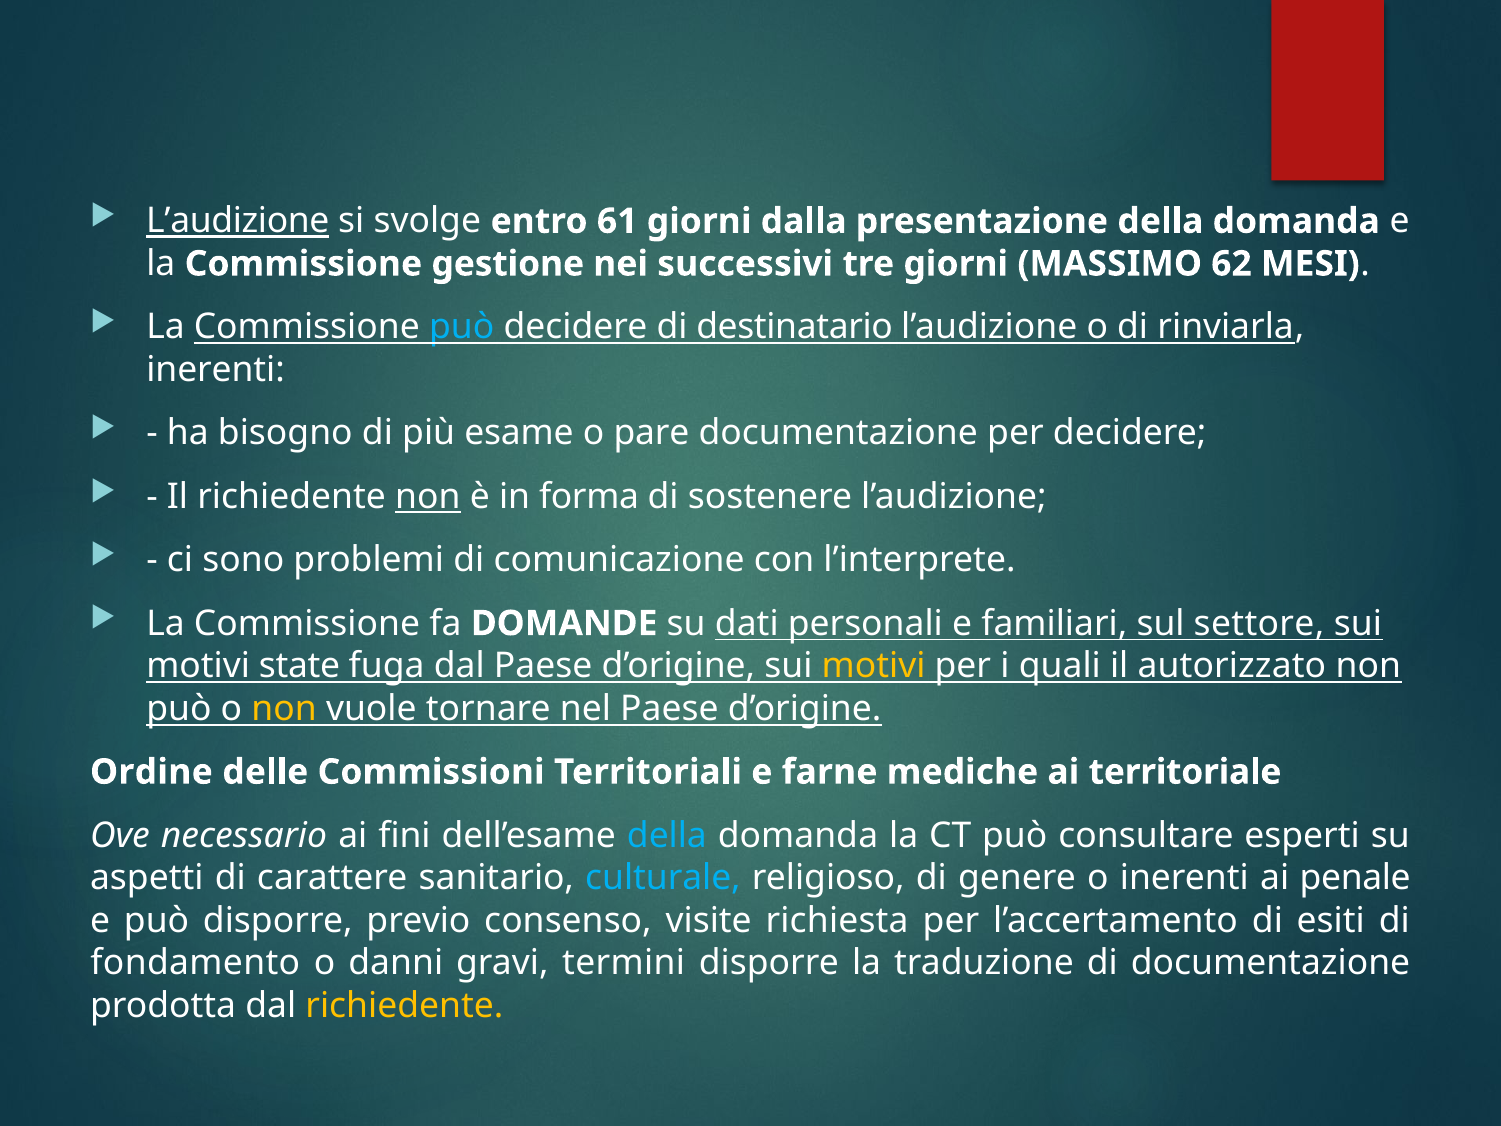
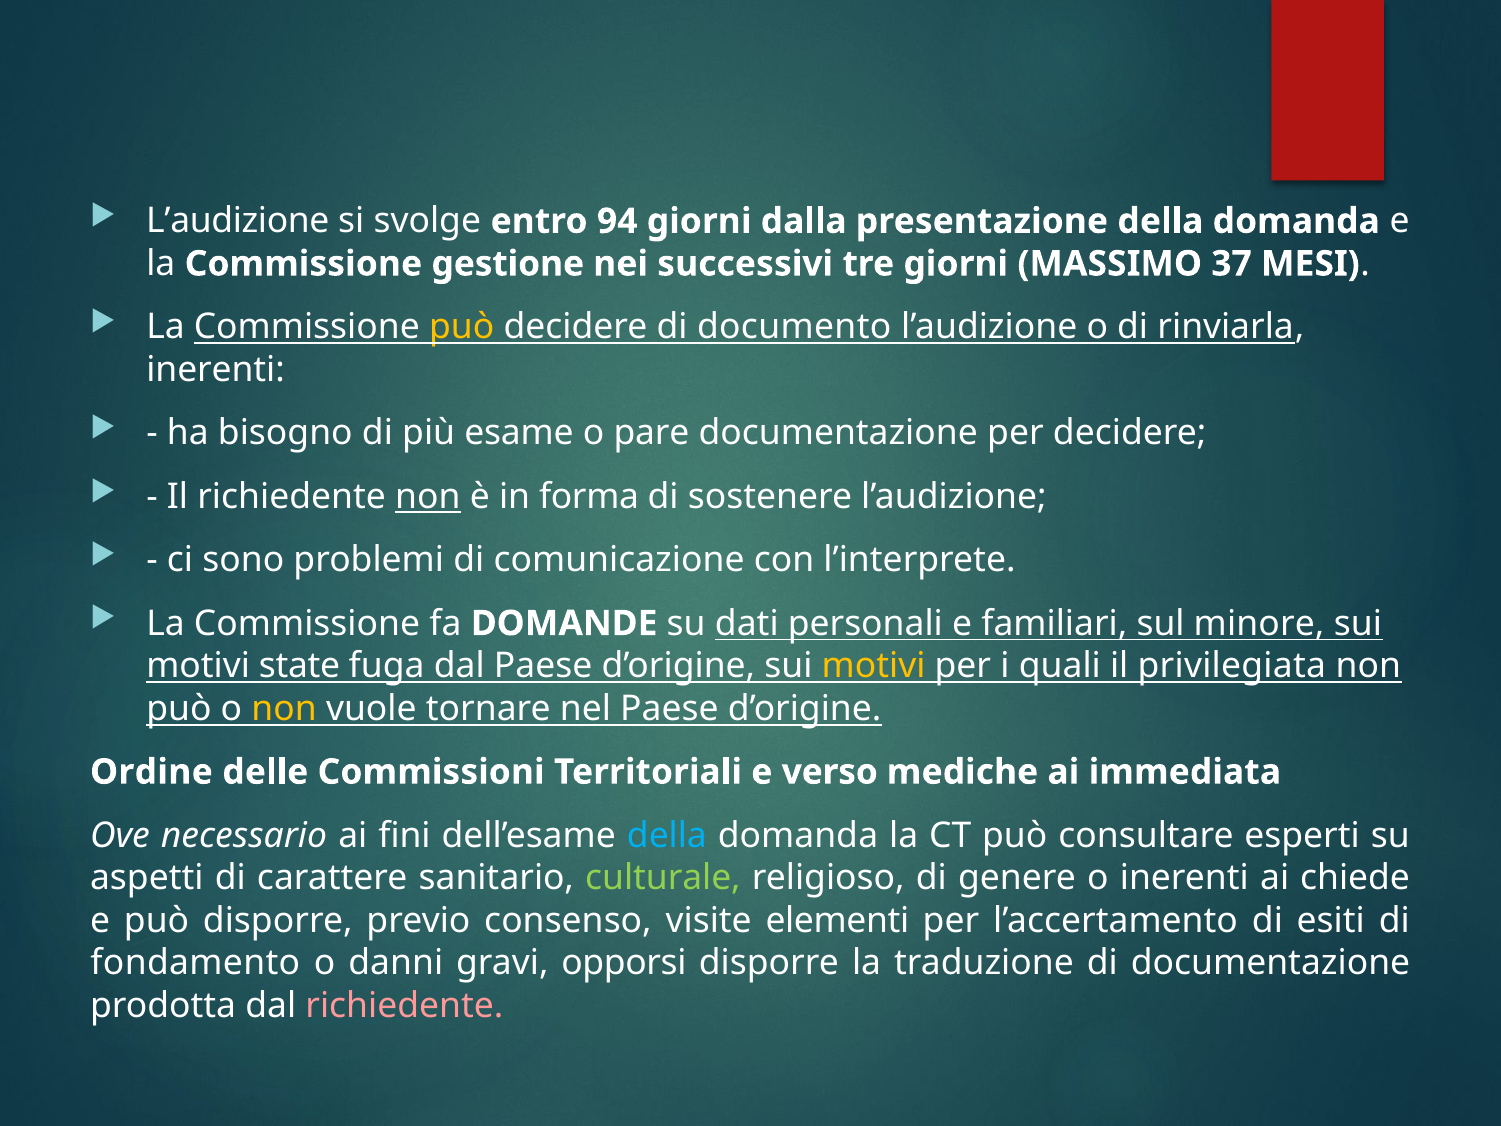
L’audizione underline: present -> none (238, 221)
61: 61 -> 94 (617, 221)
62: 62 -> 37 (1232, 264)
può colour: light blue -> yellow (462, 327)
destinatario: destinatario -> documento (794, 327)
settore: settore -> minore (1259, 623)
autorizzato: autorizzato -> privilegiata (1232, 666)
farne: farne -> verso (830, 772)
territoriale: territoriale -> immediata (1185, 772)
culturale colour: light blue -> light green (663, 878)
penale: penale -> chiede (1355, 878)
richiesta: richiesta -> elementi (837, 920)
termini: termini -> opporsi (624, 963)
richiedente colour: yellow -> pink (404, 1005)
